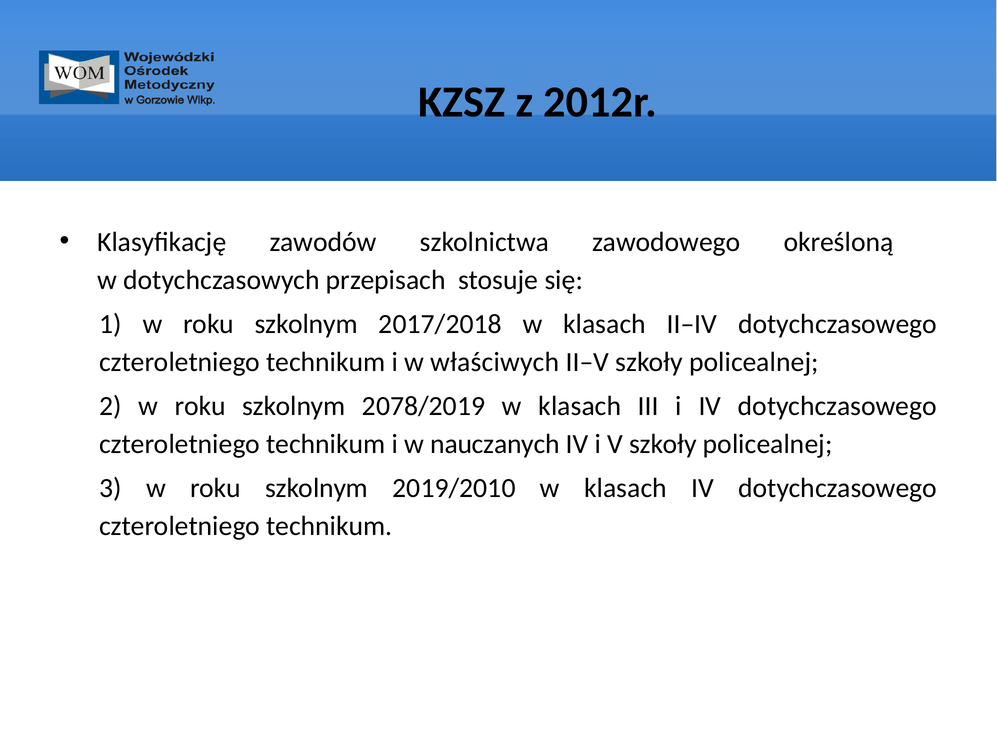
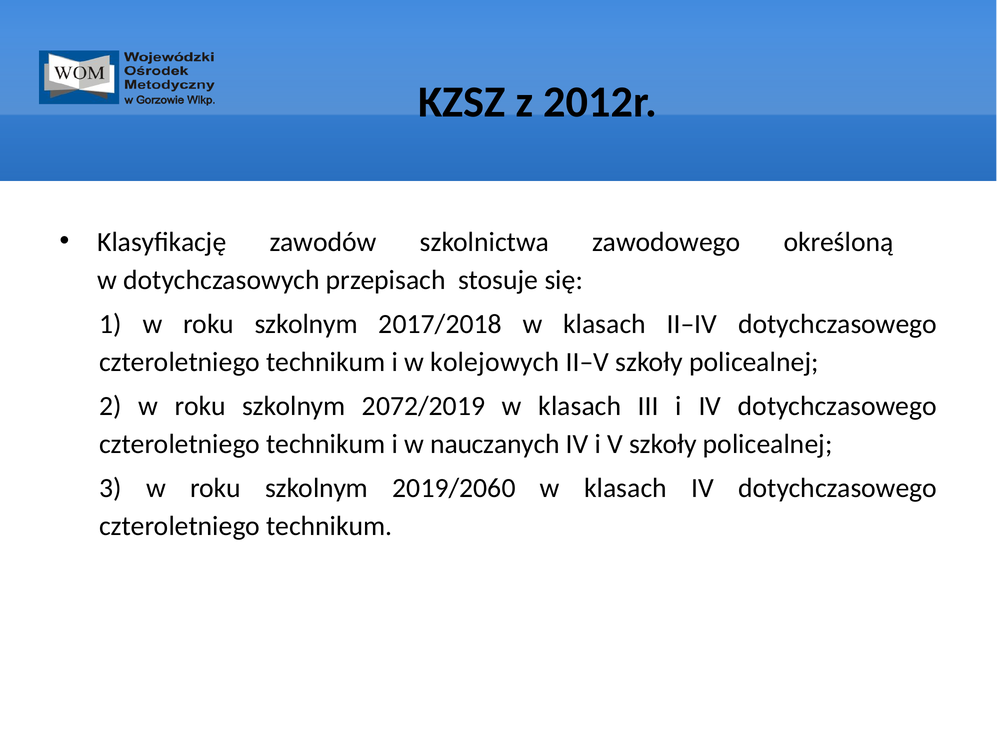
właściwych: właściwych -> kolejowych (495, 362)
2078/2019: 2078/2019 -> 2072/2019 (424, 406)
2019/2010: 2019/2010 -> 2019/2060 (454, 488)
